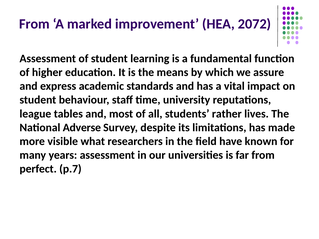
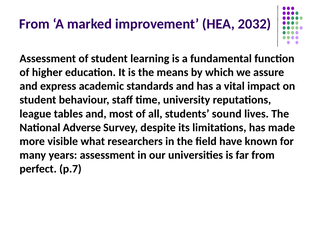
2072: 2072 -> 2032 (255, 24)
rather: rather -> sound (227, 114)
